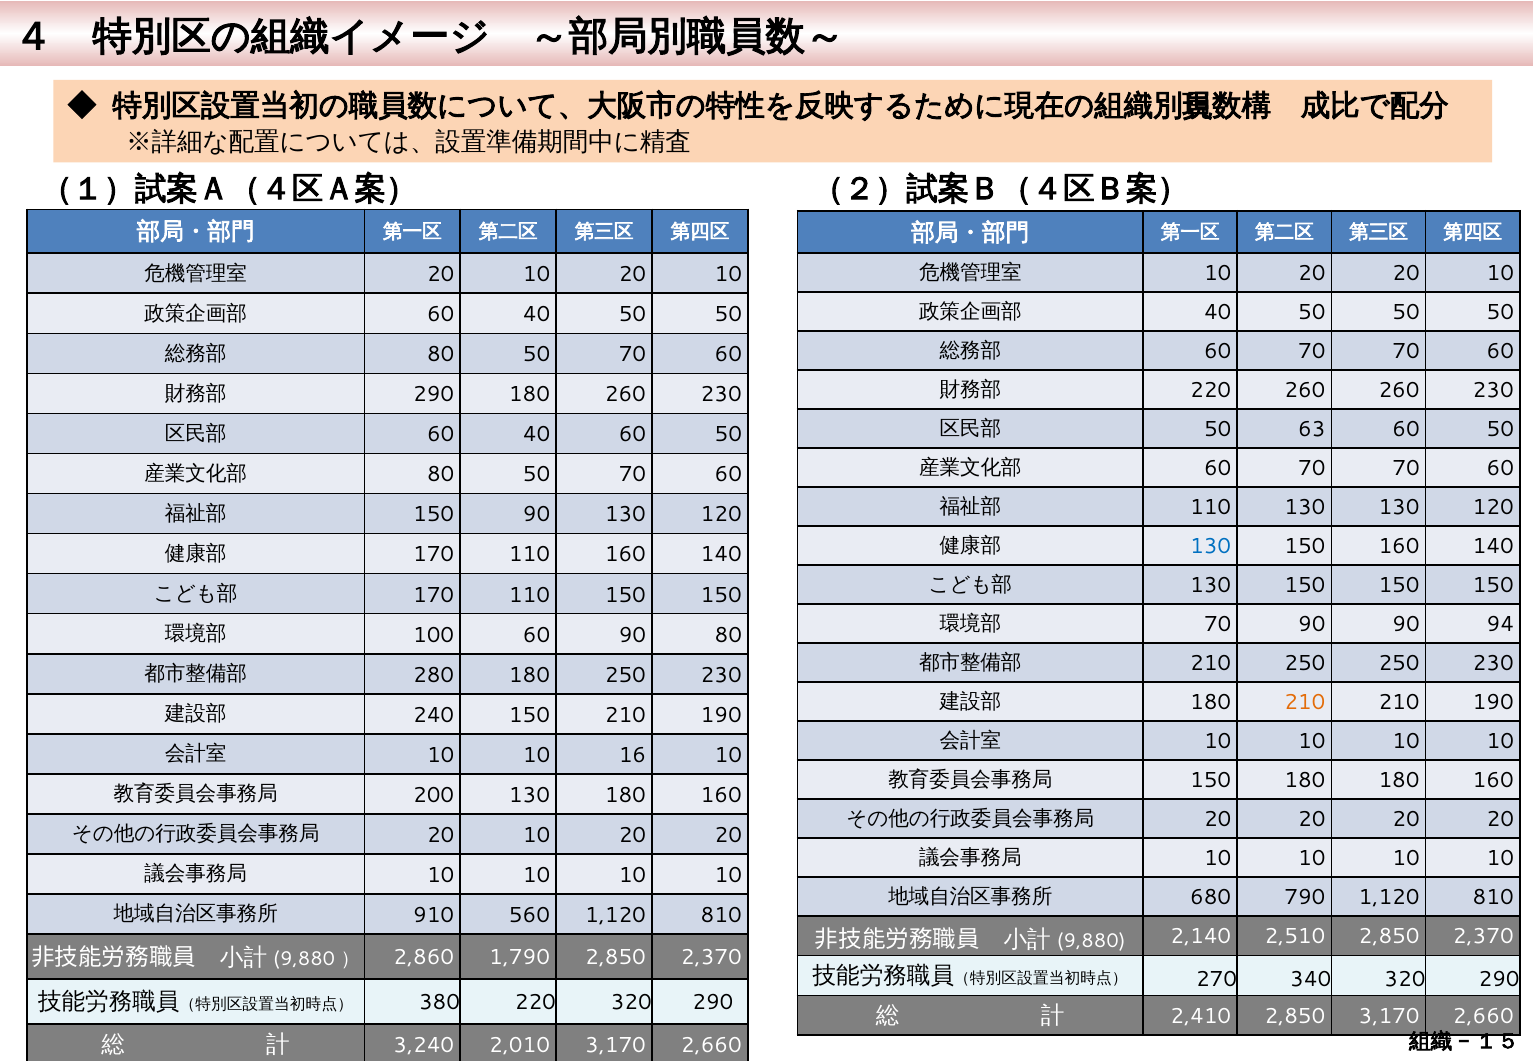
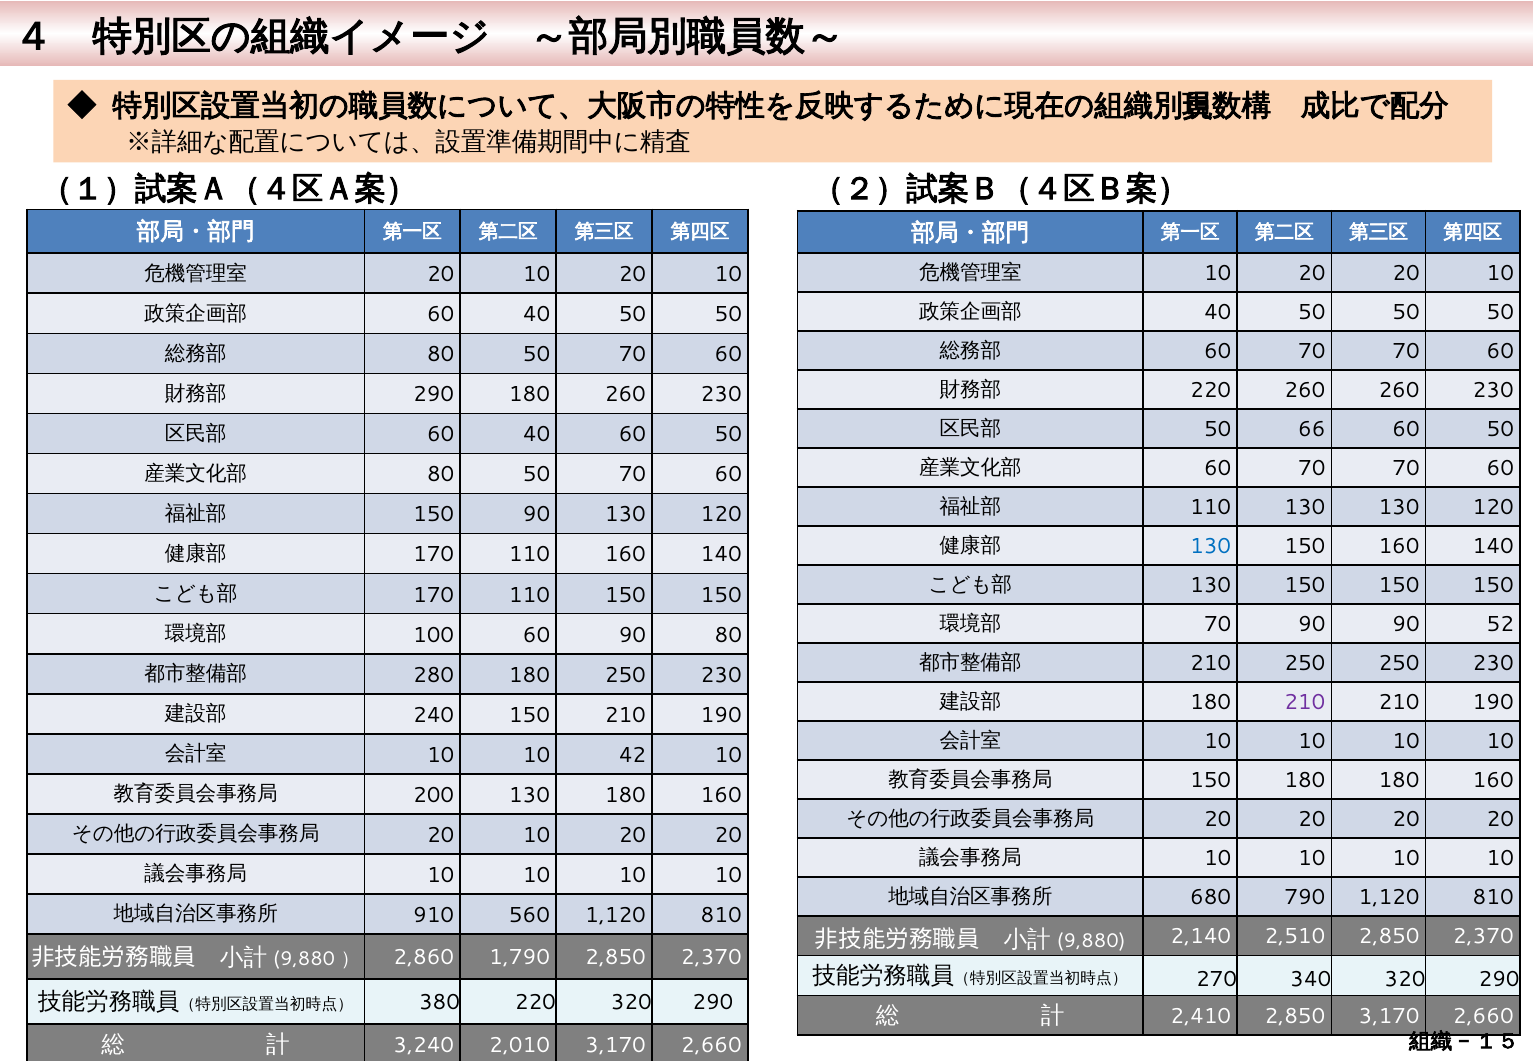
63: 63 -> 66 (1312, 430)
94: 94 -> 52 (1500, 625)
210 colour: orange -> purple (1305, 703)
16: 16 -> 42 (632, 755)
